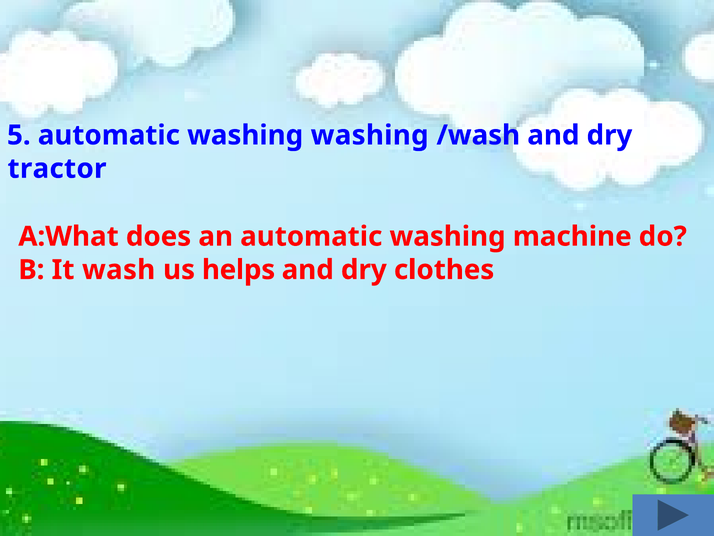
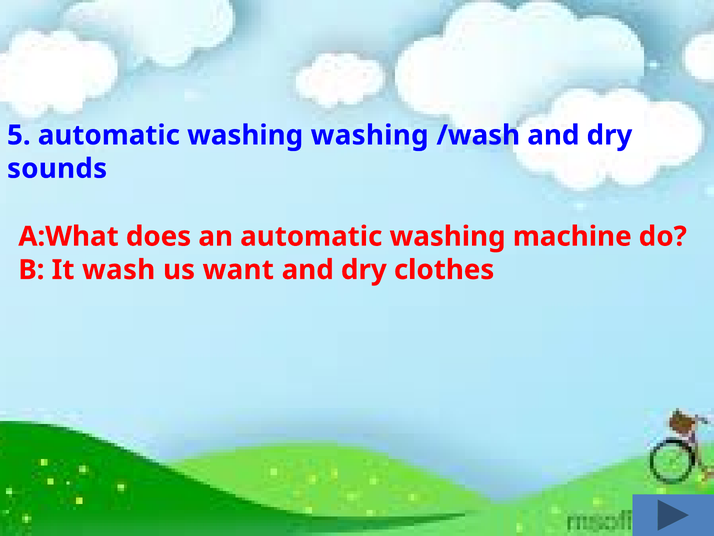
tractor: tractor -> sounds (57, 168)
helps: helps -> want (238, 270)
